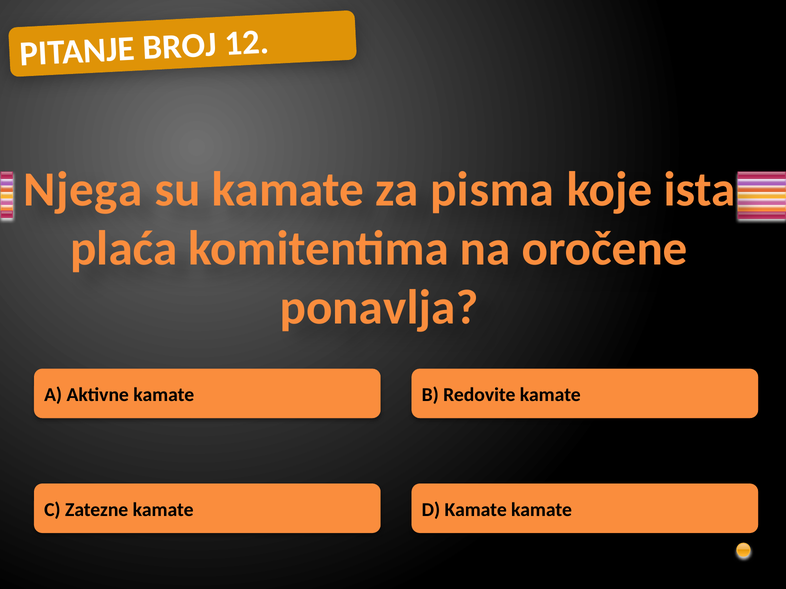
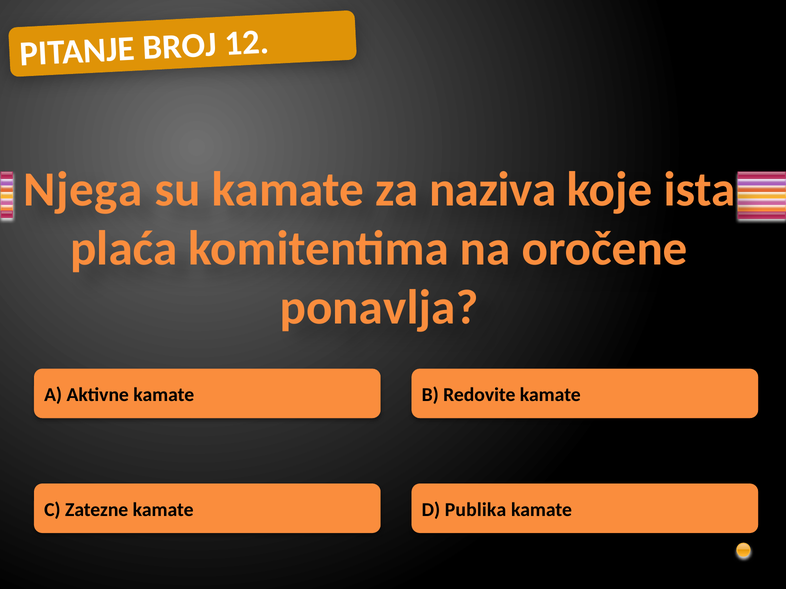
pisma: pisma -> naziva (493, 190)
D Kamate: Kamate -> Publika (476, 510)
